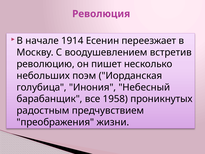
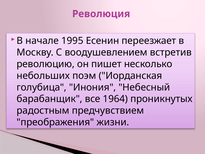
1914: 1914 -> 1995 (72, 41)
1958: 1958 -> 1964 (115, 99)
